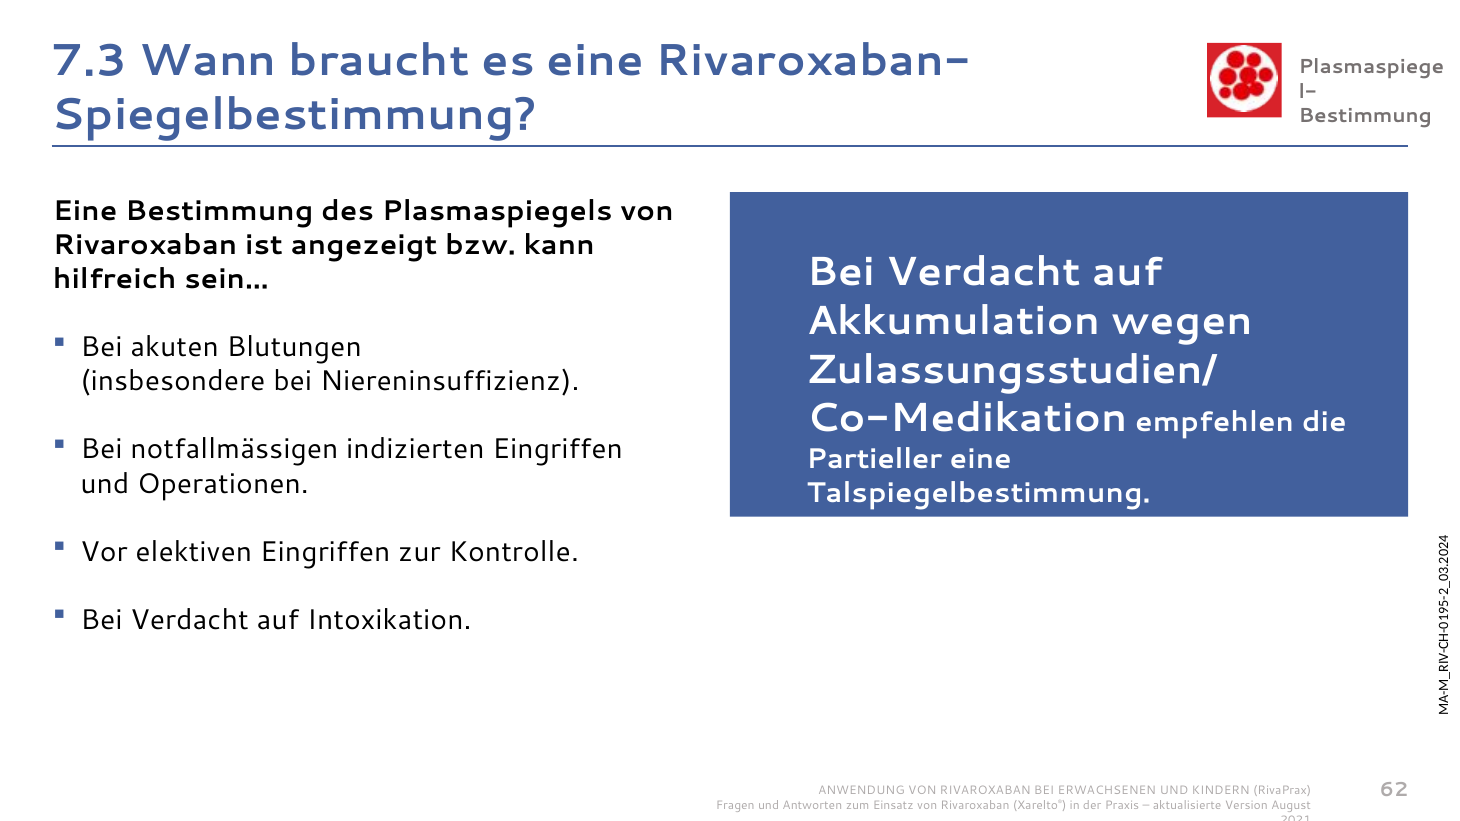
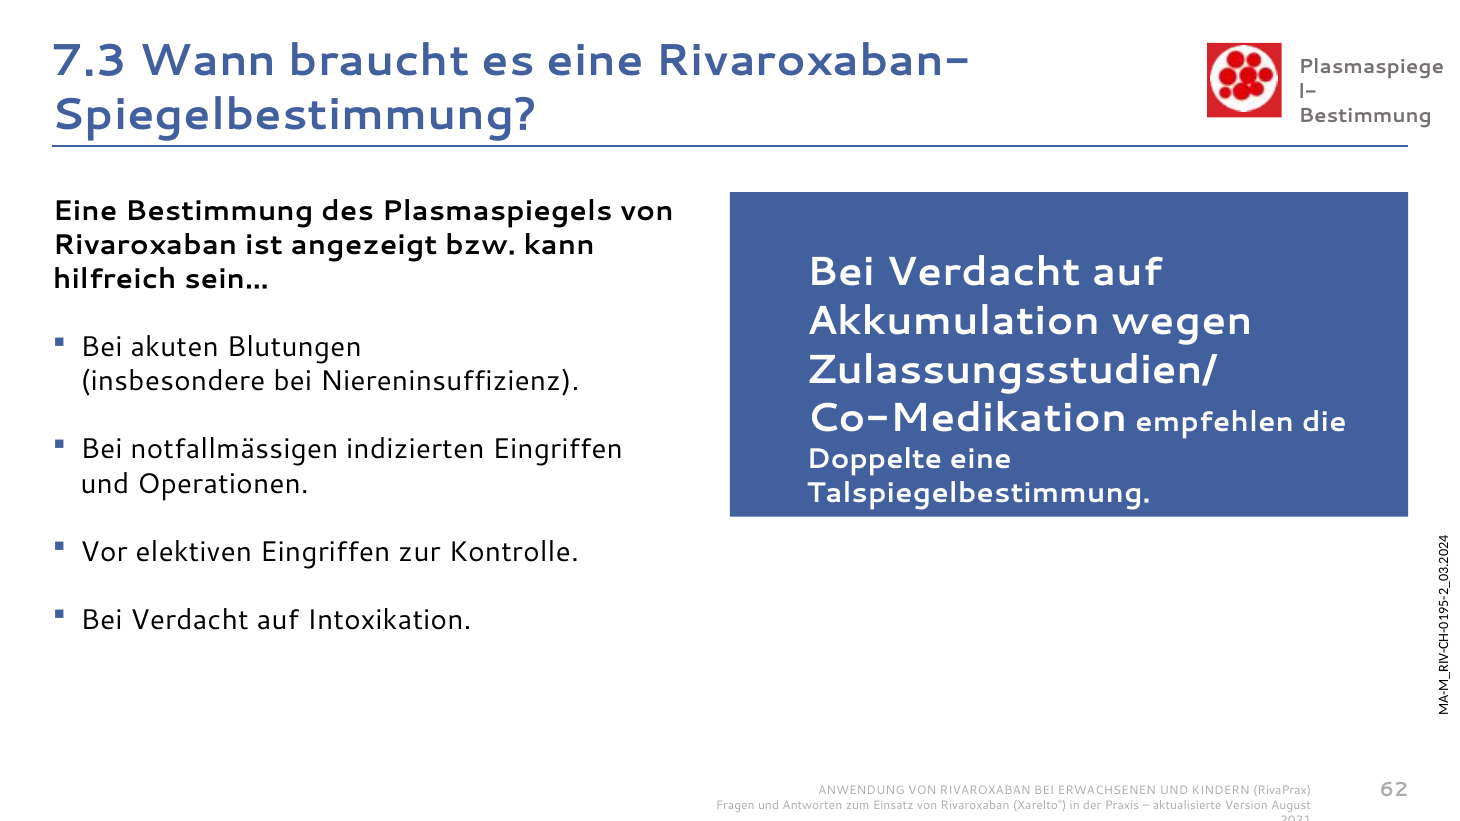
Partieller: Partieller -> Doppelte (874, 459)
